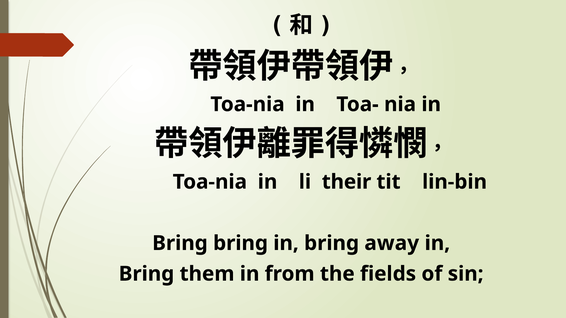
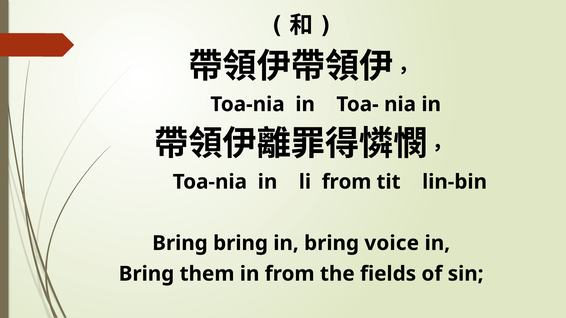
li their: their -> from (347, 182)
away: away -> voice (392, 243)
